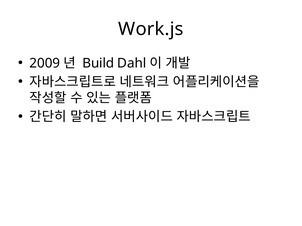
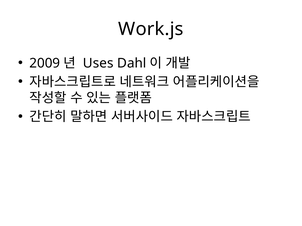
Build: Build -> Uses (98, 63)
